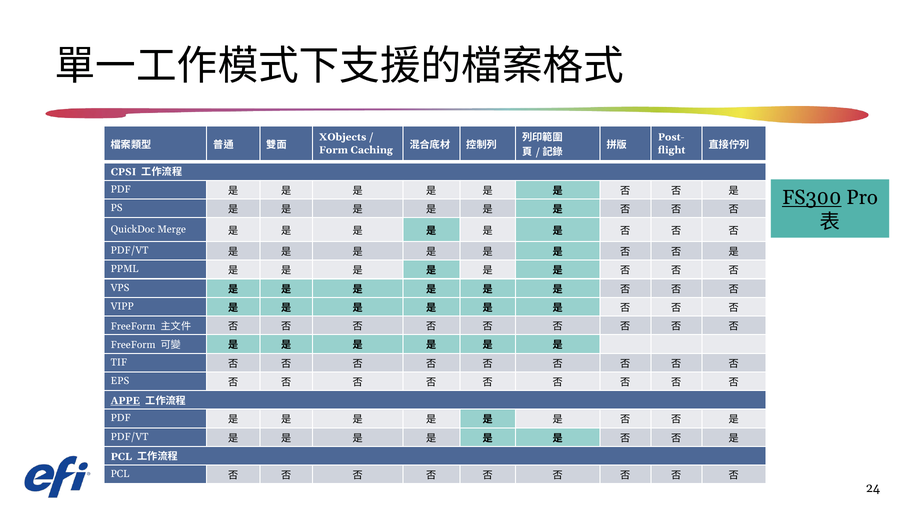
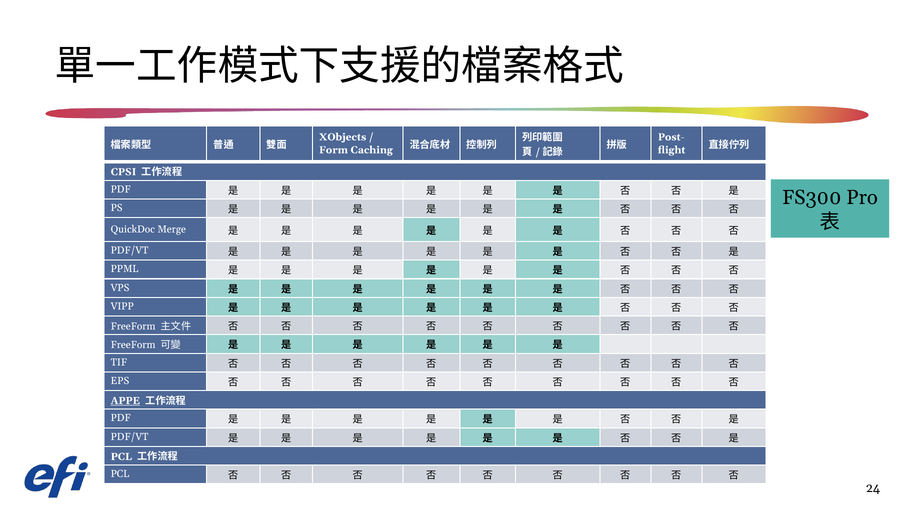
FS300 underline: present -> none (812, 198)
